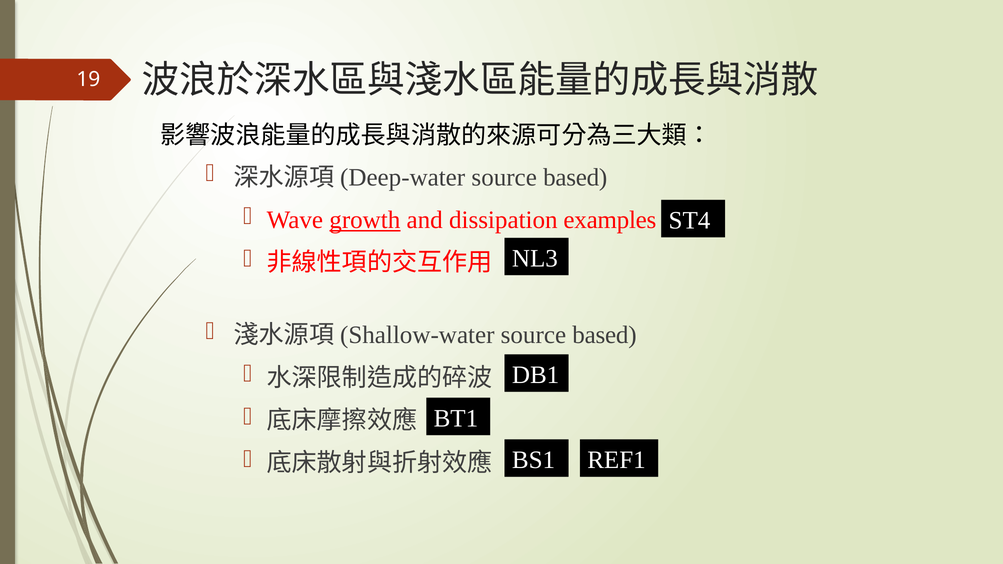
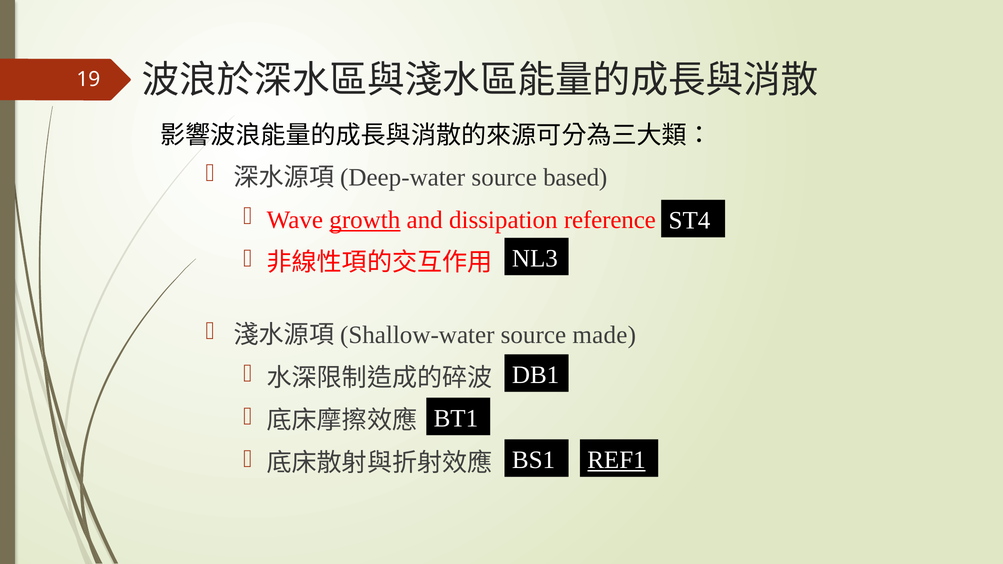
examples: examples -> reference (610, 220)
based: based -> made (604, 335)
REF1 underline: none -> present (617, 460)
